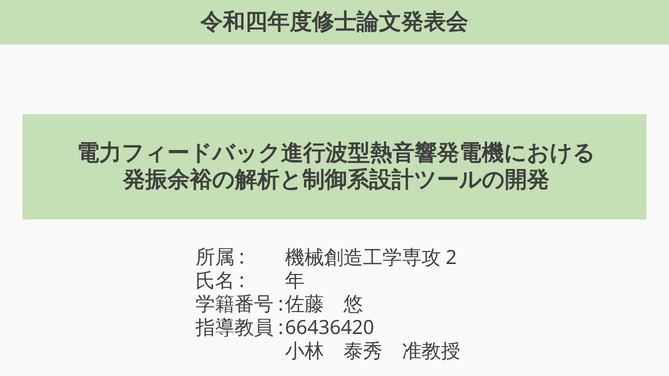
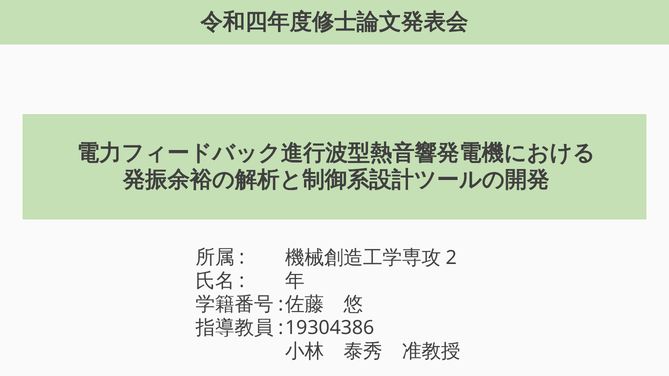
66436420: 66436420 -> 19304386 (330, 328)
